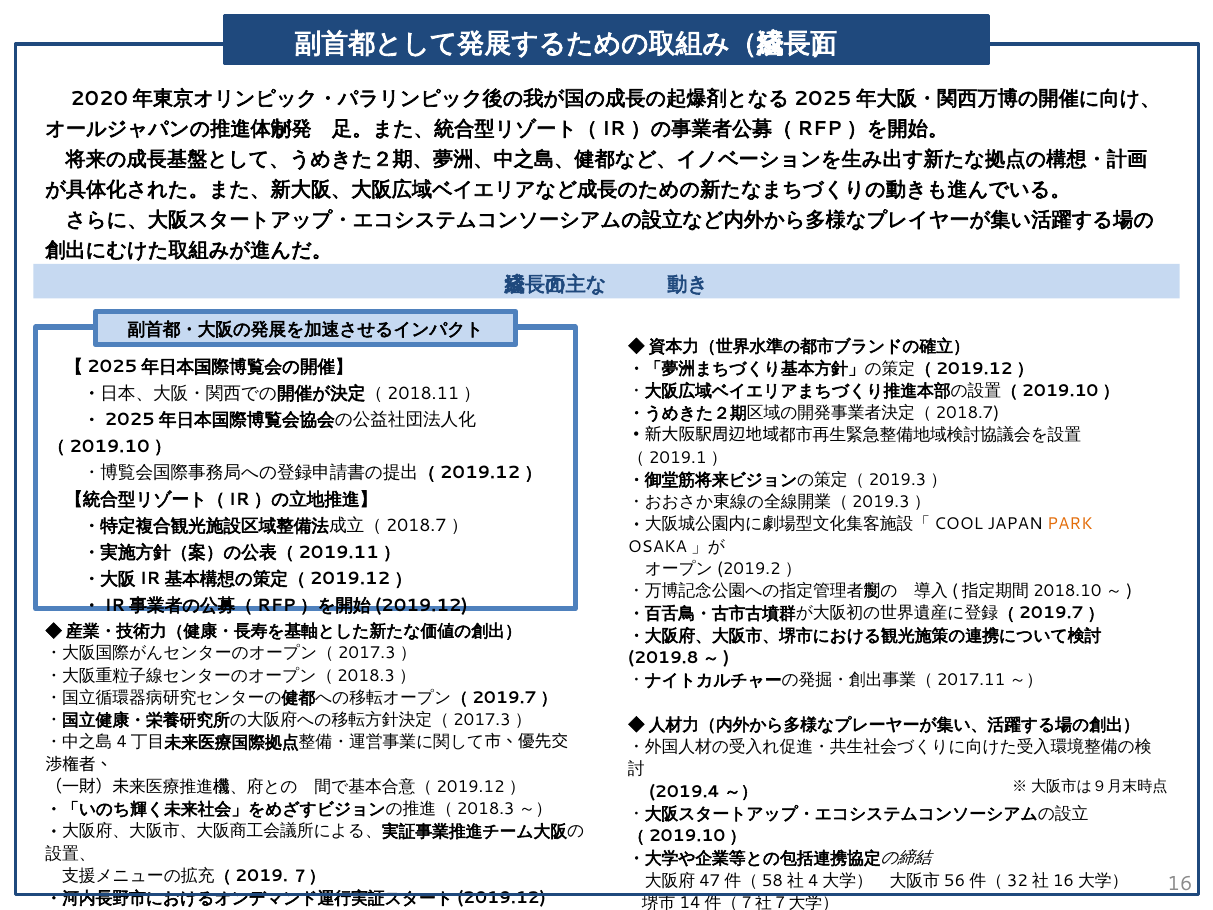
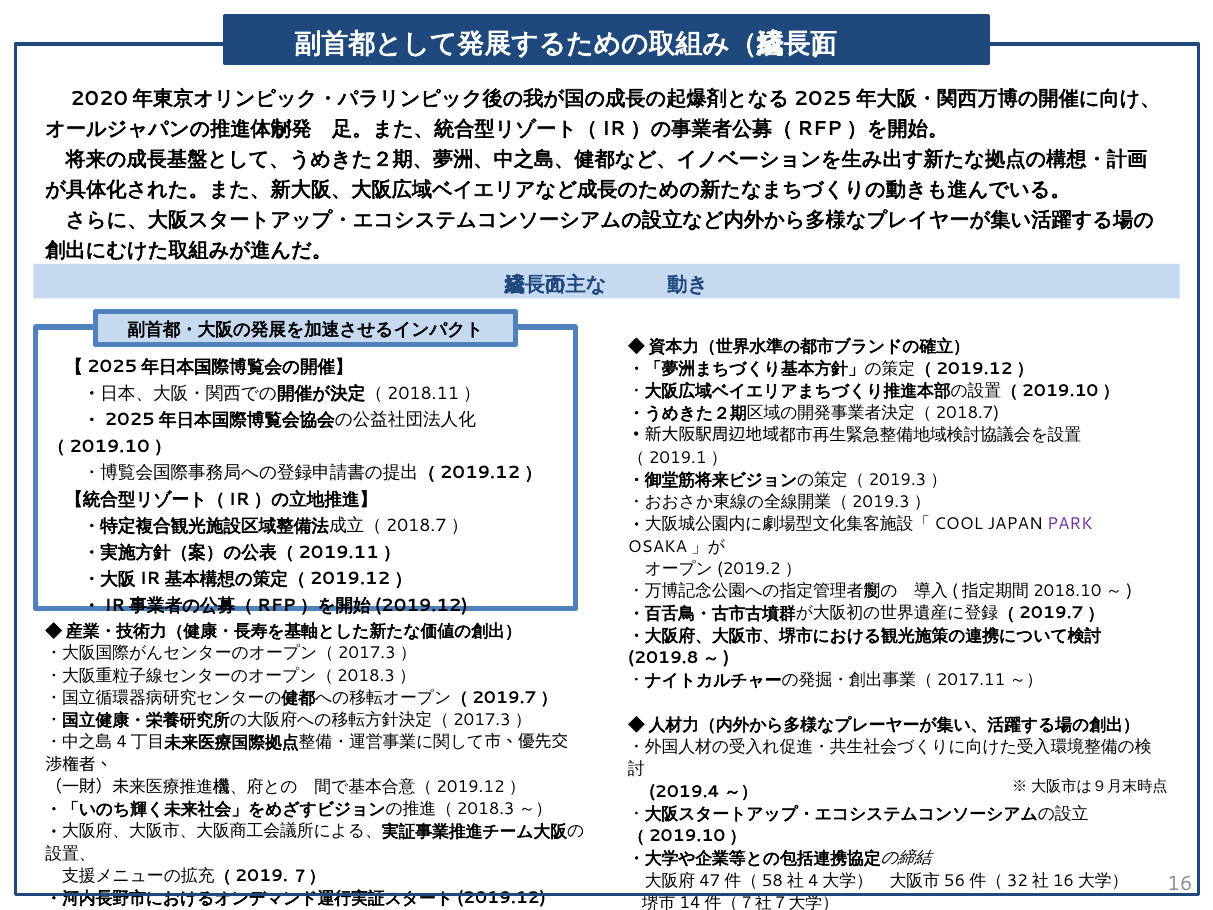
PARK colour: orange -> purple (1070, 524)
